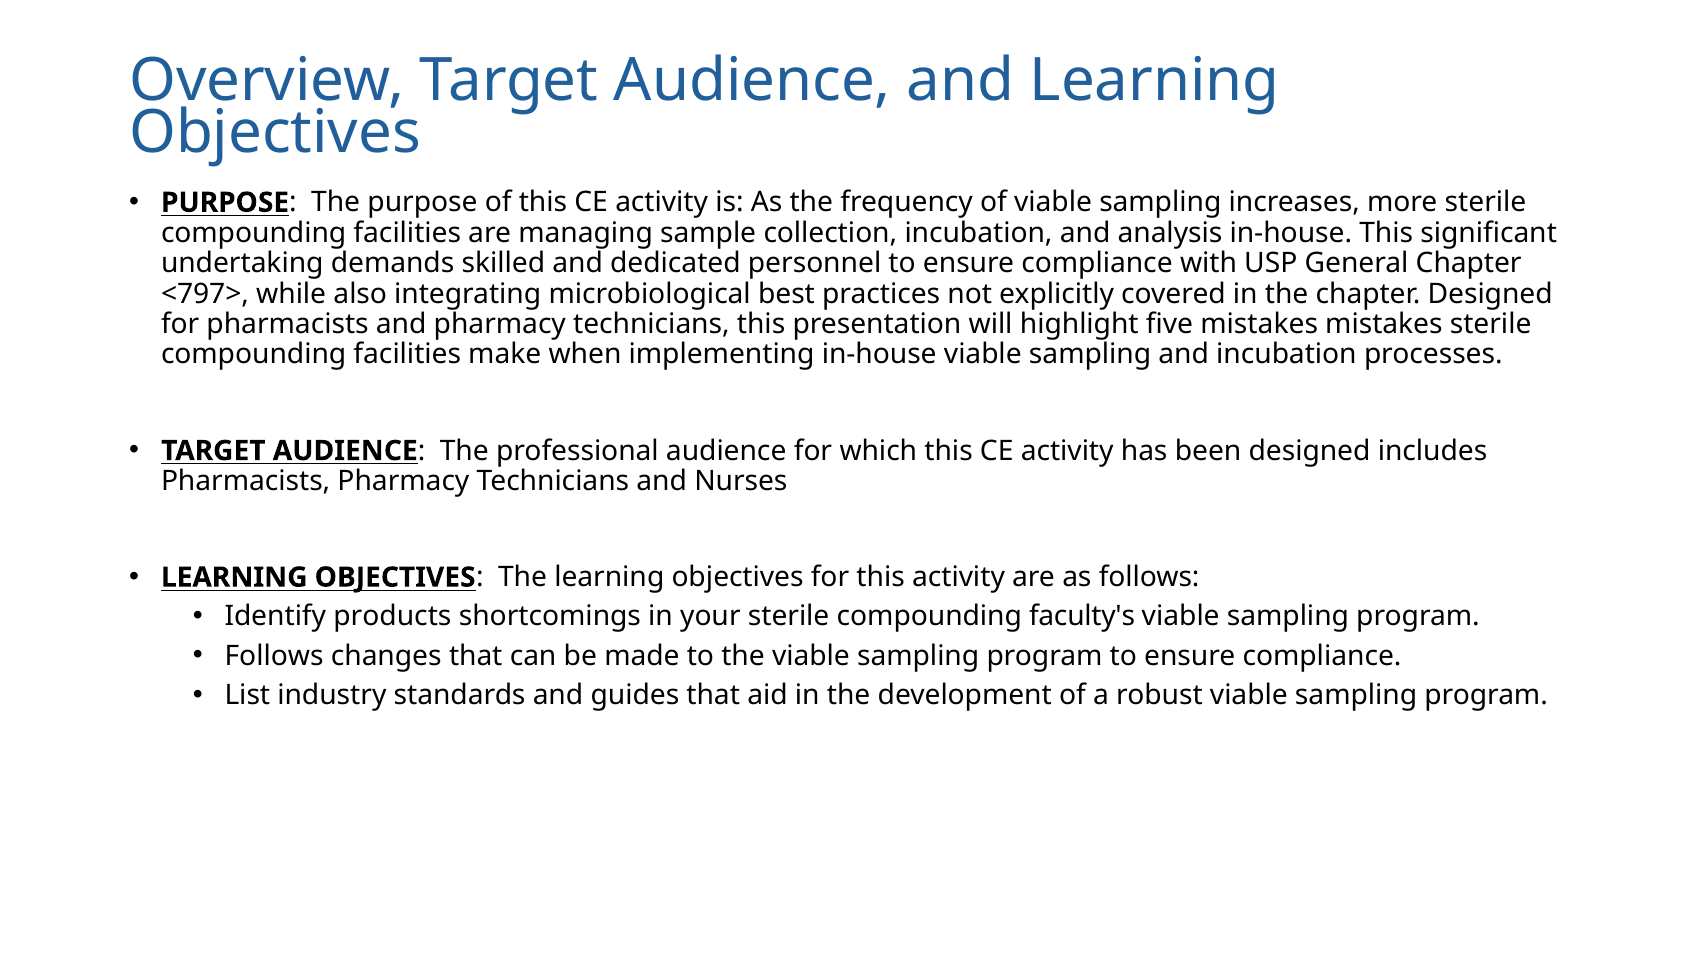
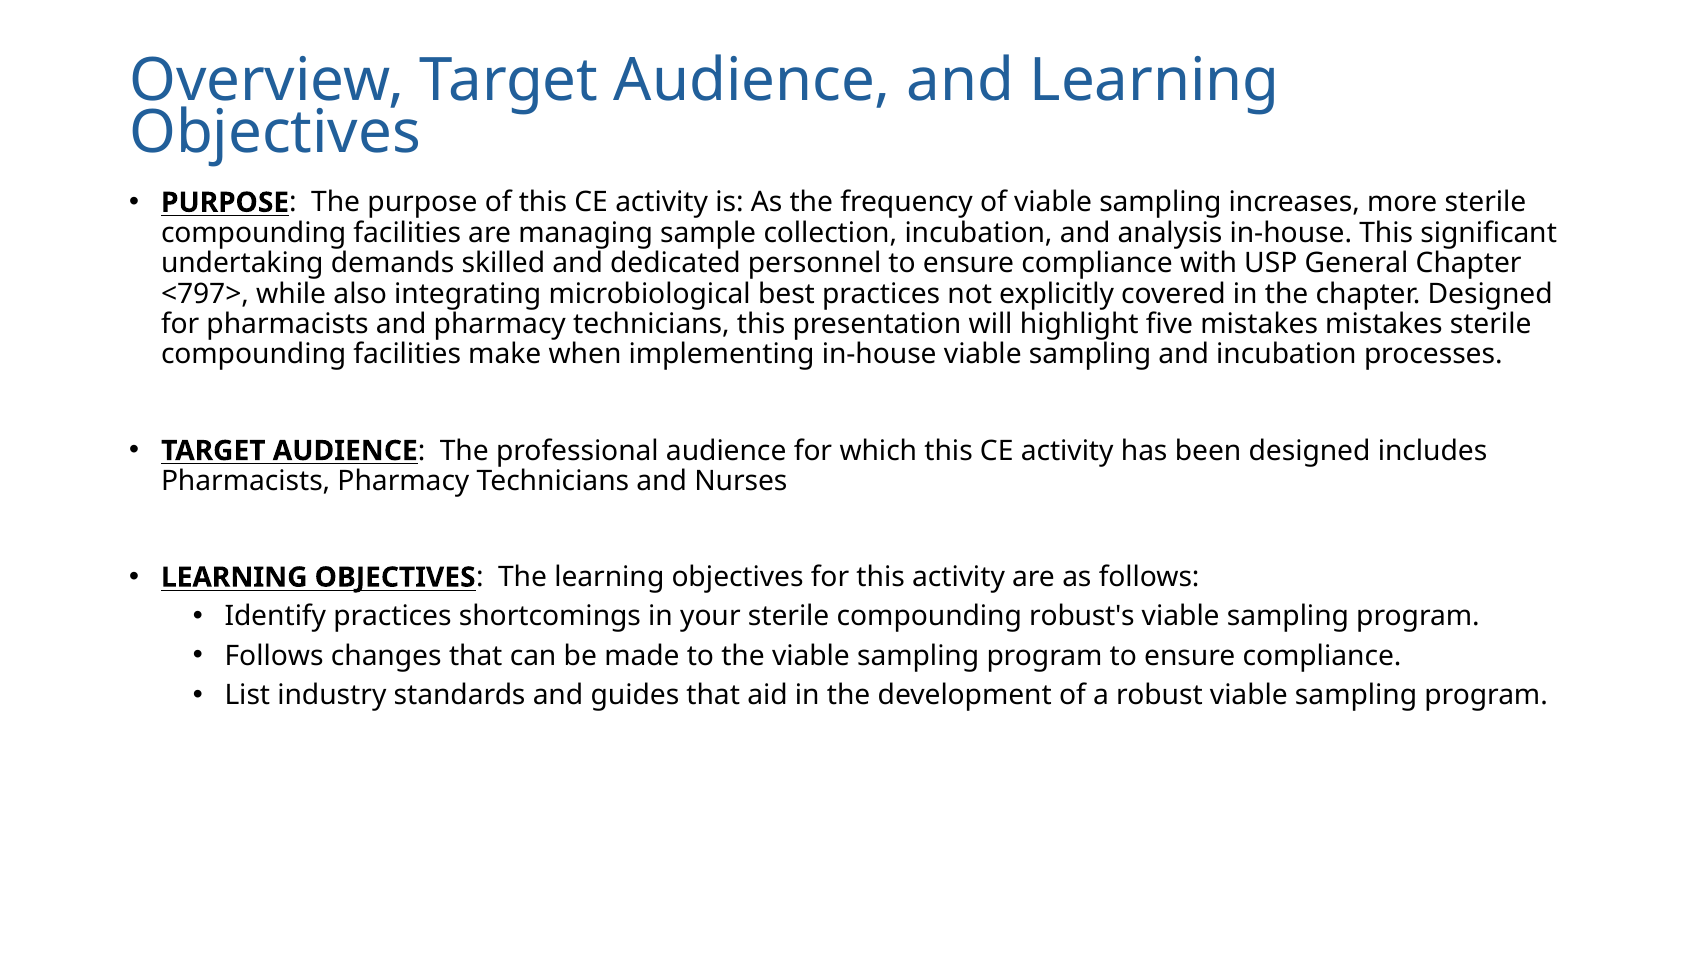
Identify products: products -> practices (392, 617)
faculty's: faculty's -> robust's (1082, 617)
